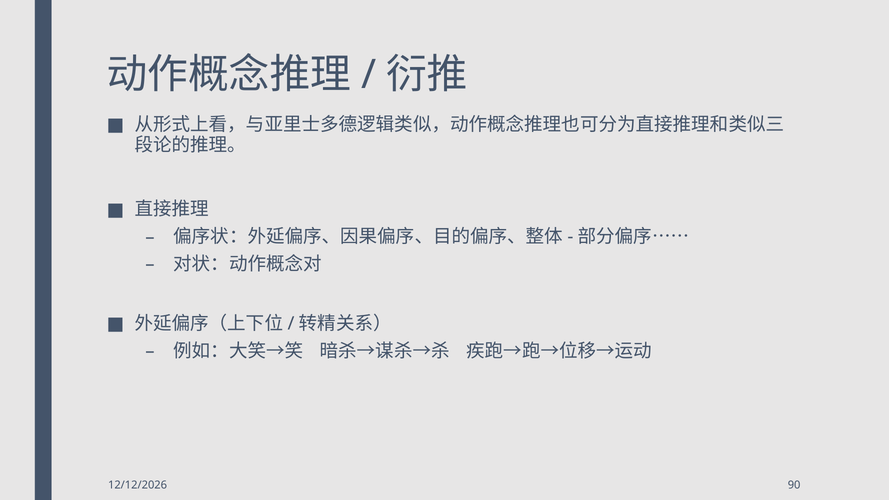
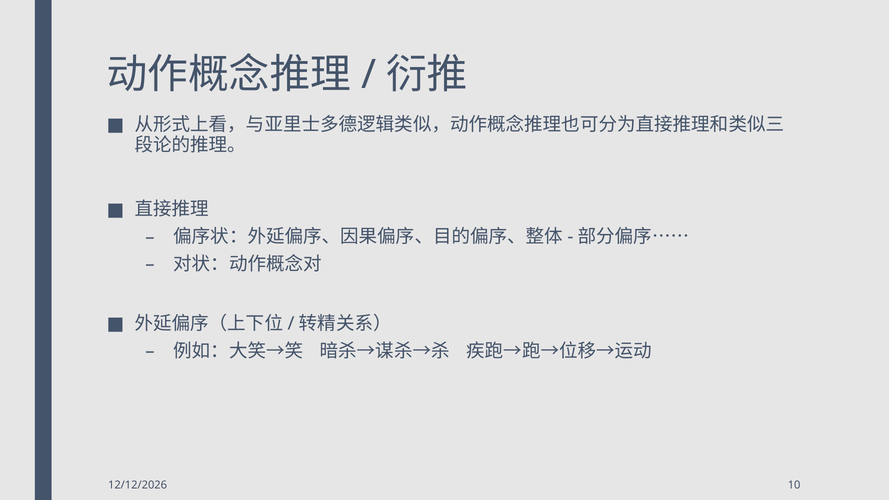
90: 90 -> 10 (794, 485)
